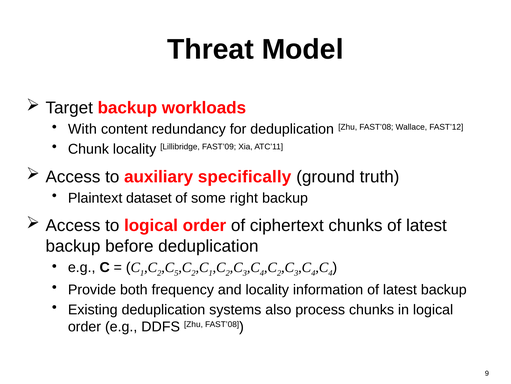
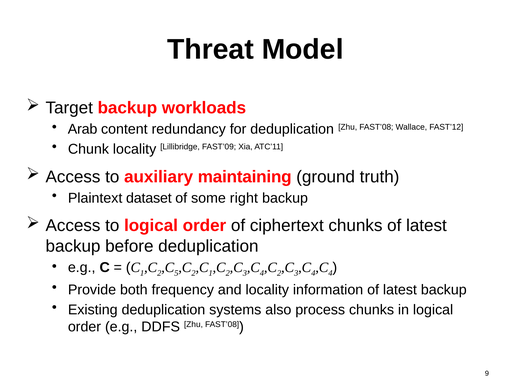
With: With -> Arab (83, 129)
specifically: specifically -> maintaining (245, 176)
